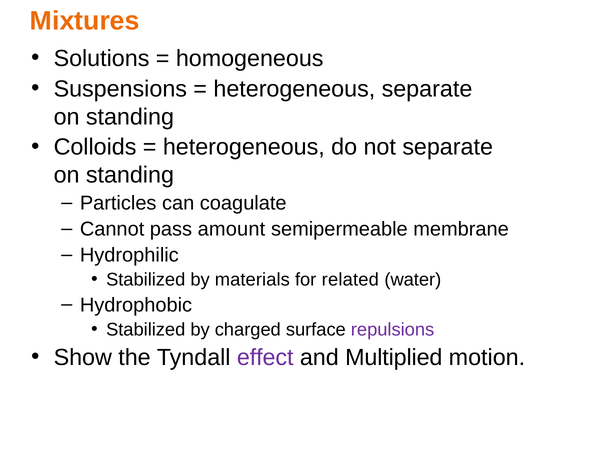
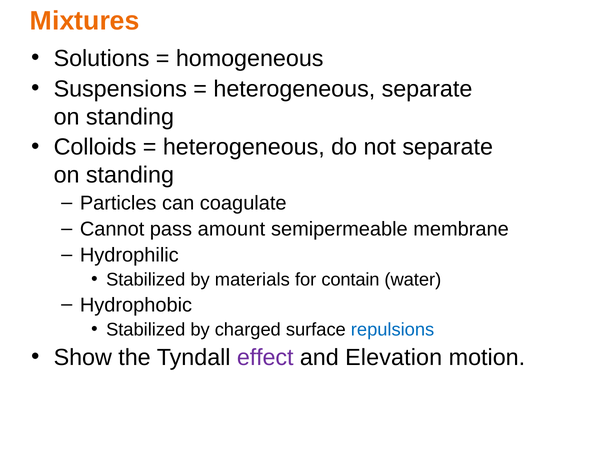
related: related -> contain (350, 280)
repulsions colour: purple -> blue (393, 330)
Multiplied: Multiplied -> Elevation (394, 357)
